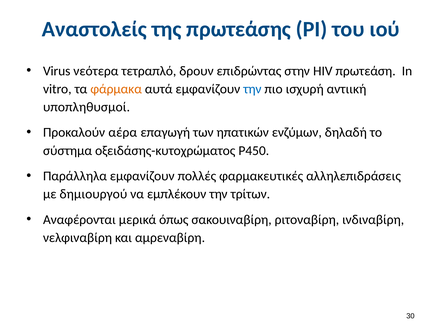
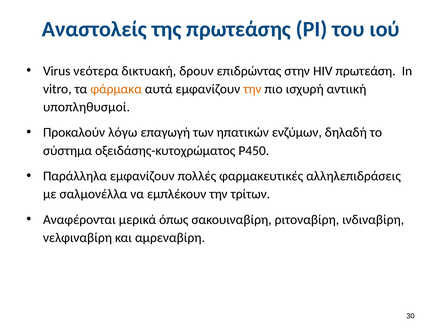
τετραπλό: τετραπλό -> δικτυακή (149, 71)
την colour: blue -> orange (252, 89)
αέρα: αέρα -> λόγω (123, 132)
δημιουργού: δημιουργού -> σαλμονέλλα (93, 194)
